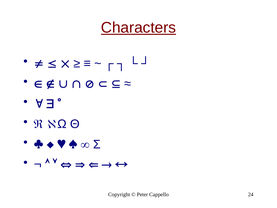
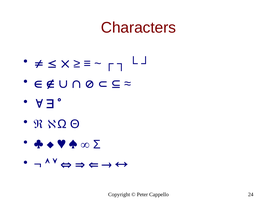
Characters underline: present -> none (139, 28)
